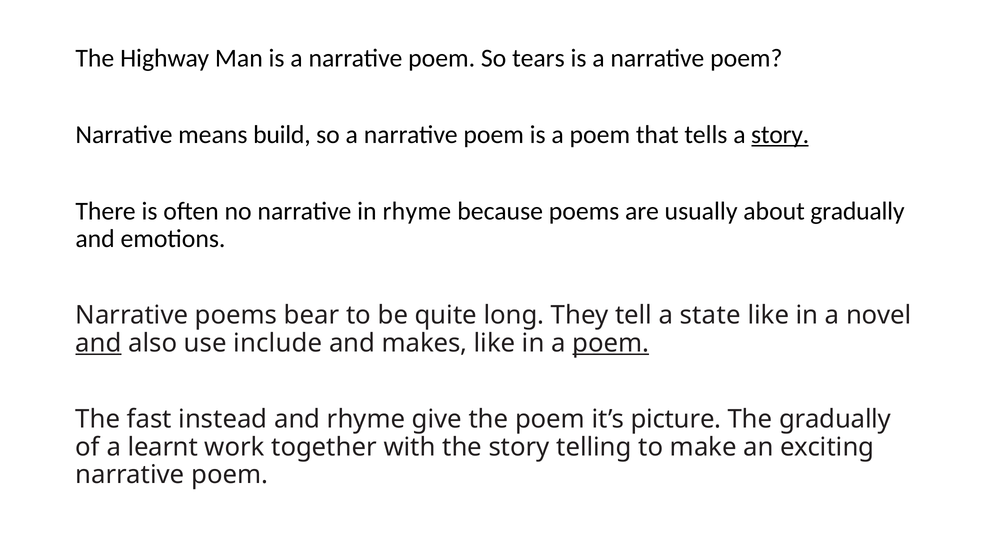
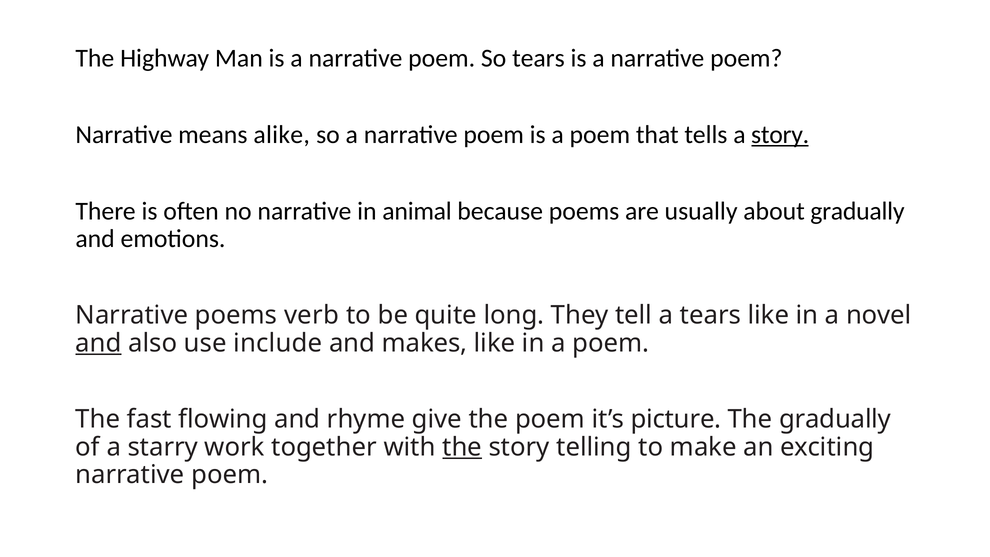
build: build -> alike (282, 135)
in rhyme: rhyme -> animal (417, 211)
bear: bear -> verb (311, 315)
a state: state -> tears (710, 315)
poem underline: present -> none (611, 343)
instead: instead -> flowing (223, 419)
learnt: learnt -> starry (163, 447)
the underline: none -> present (462, 447)
